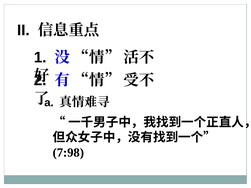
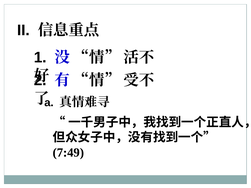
7:98: 7:98 -> 7:49 (68, 153)
